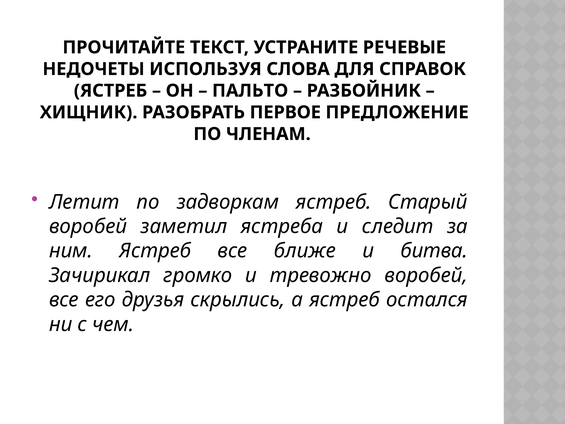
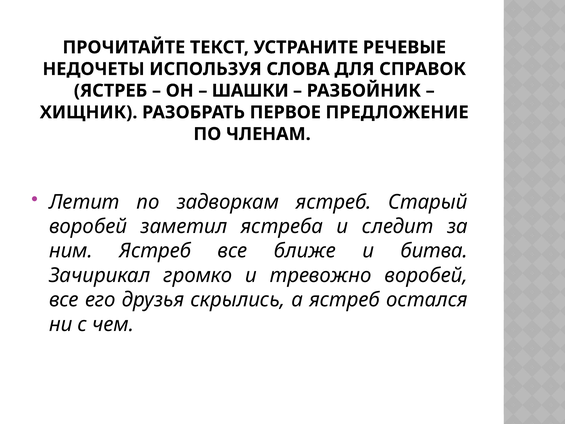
ПАЛЬТО: ПАЛЬТО -> ШАШКИ (250, 91)
